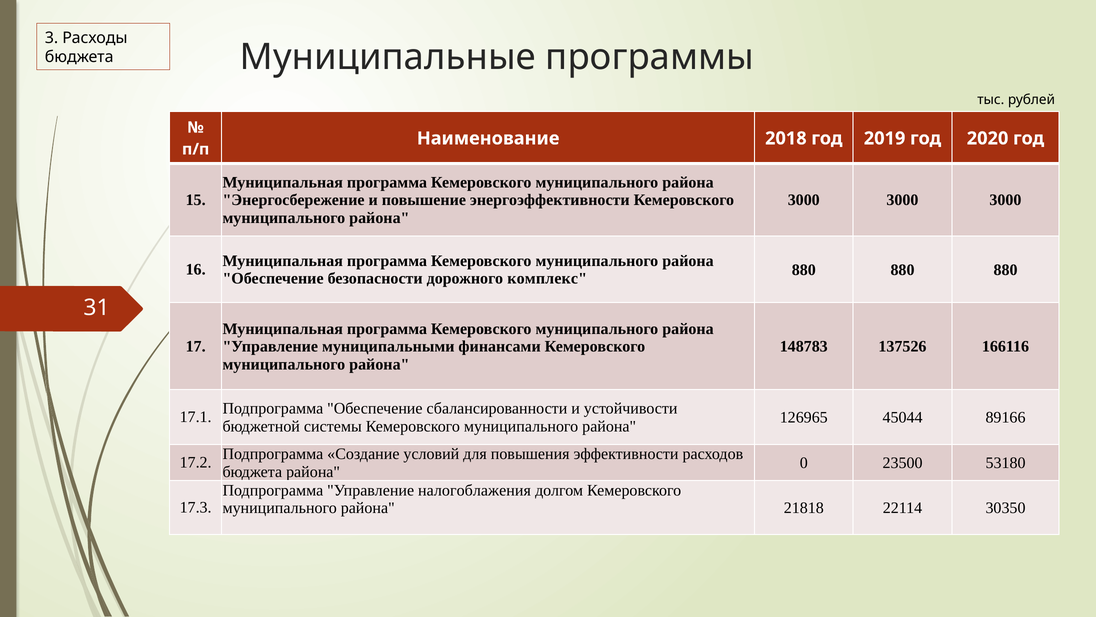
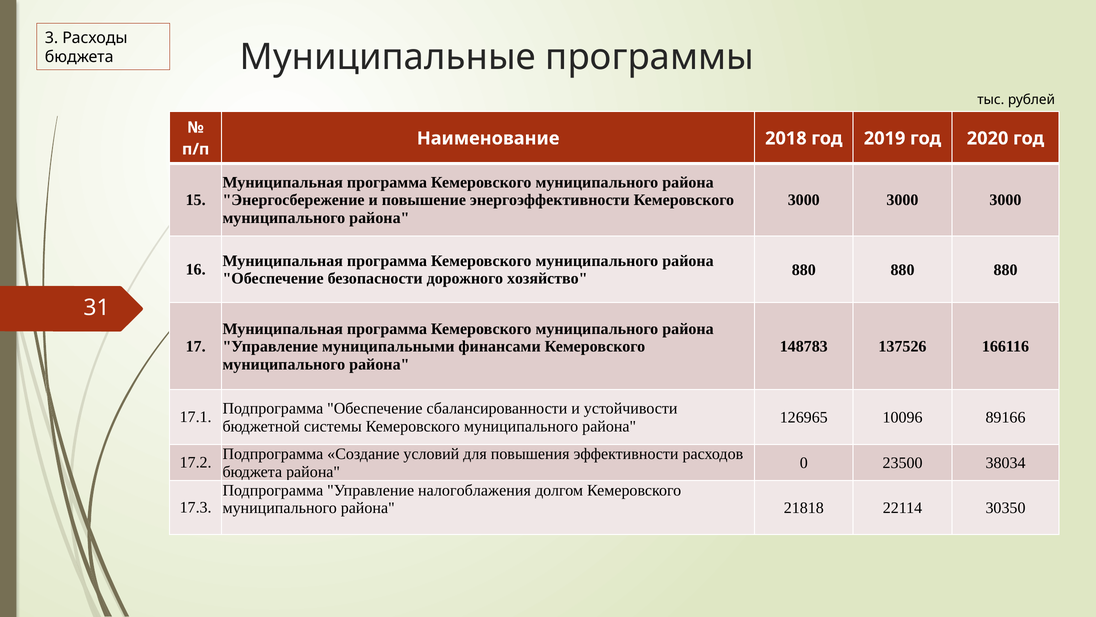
комплекс: комплекс -> хозяйство (547, 278)
45044: 45044 -> 10096 (903, 417)
53180: 53180 -> 38034 (1006, 463)
